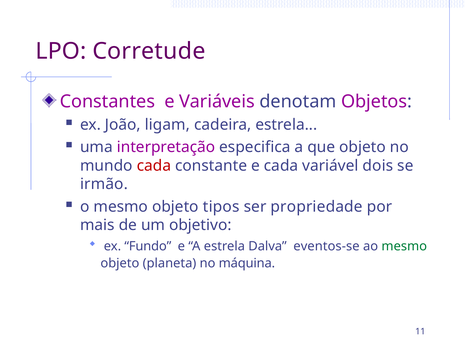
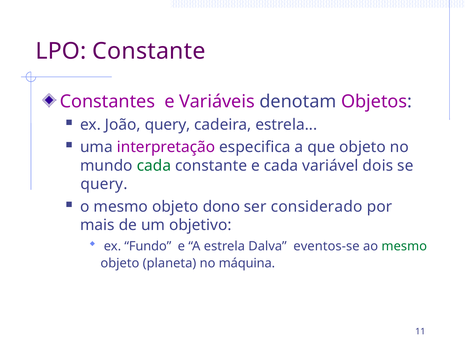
LPO Corretude: Corretude -> Constante (149, 51)
João ligam: ligam -> query (167, 125)
cada colour: red -> green (154, 166)
irmão: irmão -> query (104, 185)
tipos: tipos -> dono (221, 207)
propriedade: propriedade -> considerado (317, 207)
